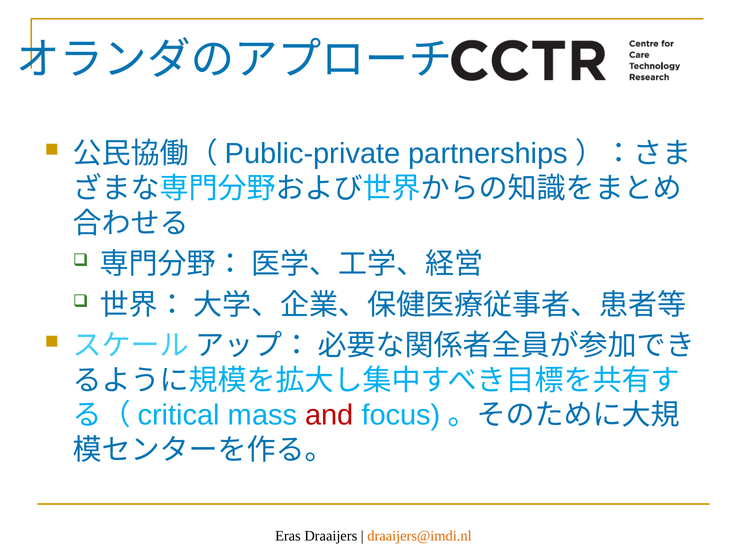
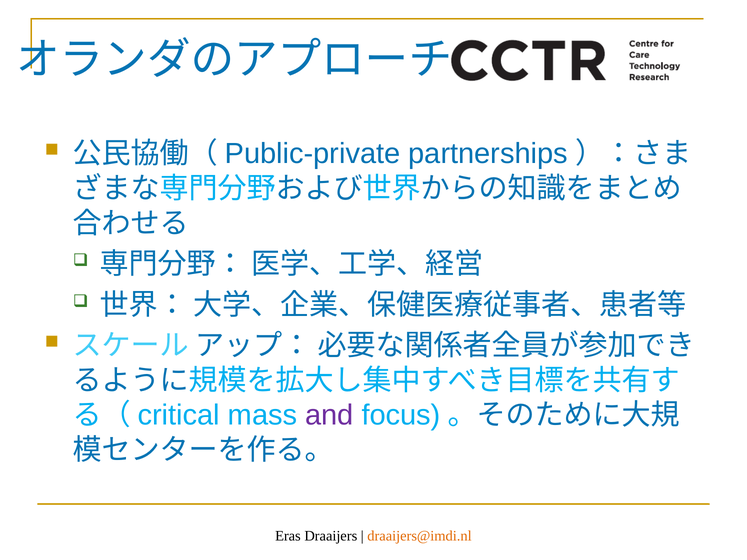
and colour: red -> purple (329, 416)
